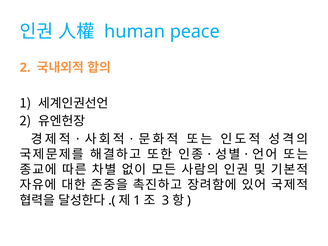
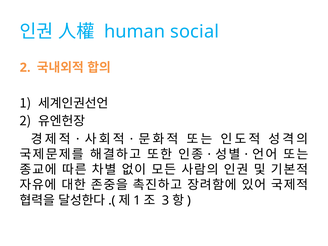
peace: peace -> social (195, 32)
